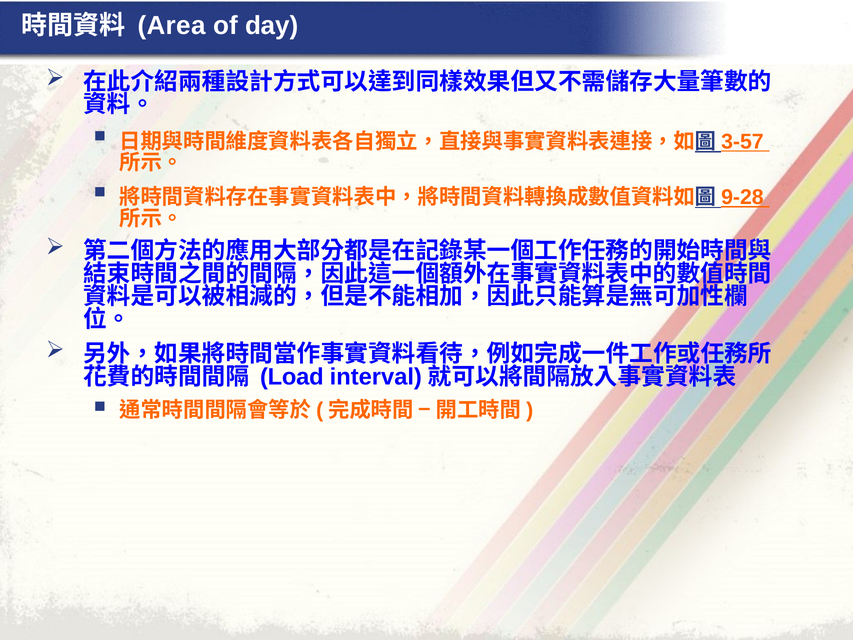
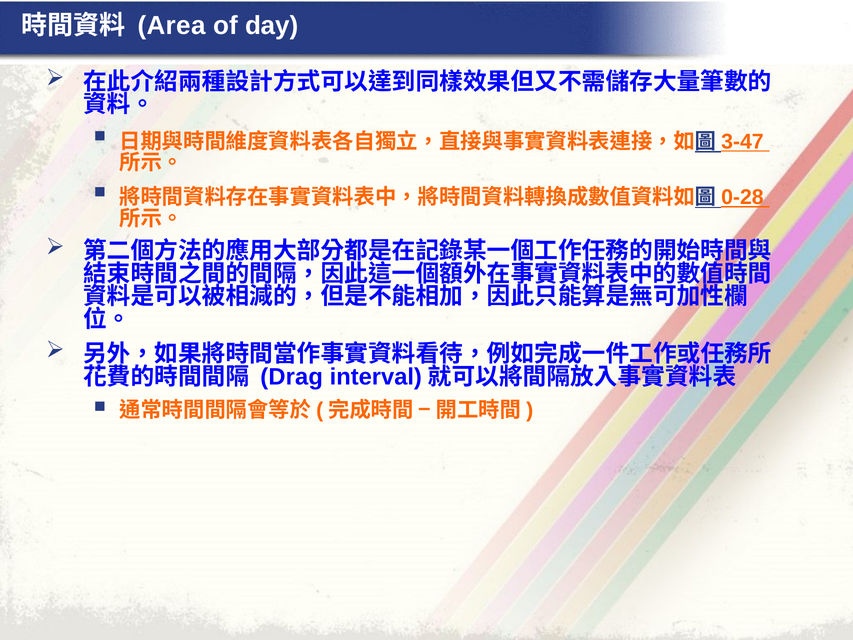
3-57: 3-57 -> 3-47 (742, 141)
9-28: 9-28 -> 0-28 (742, 197)
Load: Load -> Drag (292, 377)
